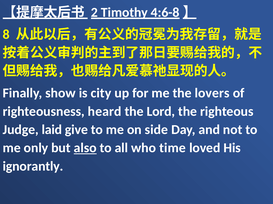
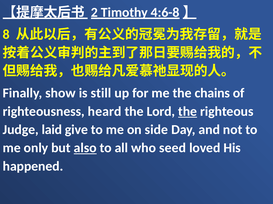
city: city -> still (101, 93)
lovers: lovers -> chains (212, 93)
the underline: none -> present (188, 112)
time: time -> seed (173, 148)
ignorantly: ignorantly -> happened (33, 167)
